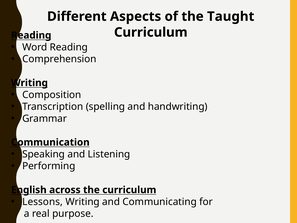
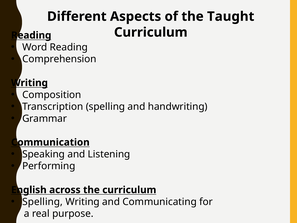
Lessons: Lessons -> Spelling (43, 202)
